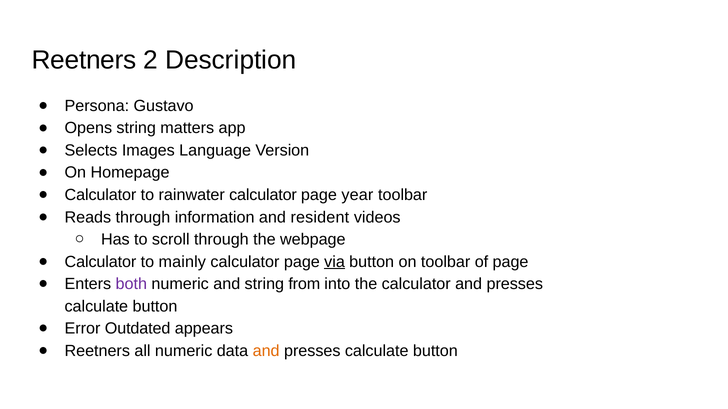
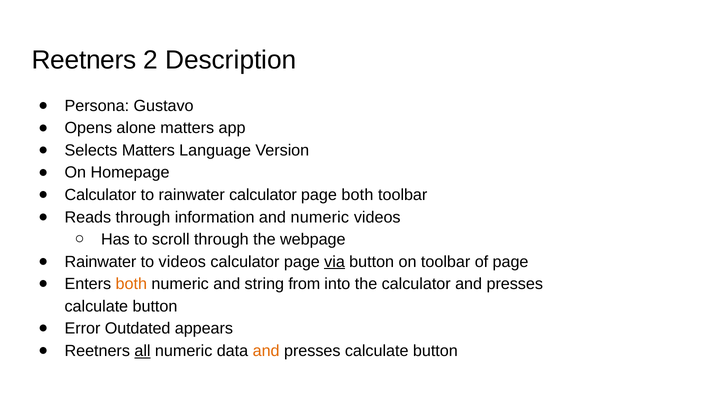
Opens string: string -> alone (136, 128)
Selects Images: Images -> Matters (148, 151)
page year: year -> both (357, 195)
and resident: resident -> numeric (320, 217)
Calculator: Calculator -> Rainwater (100, 262)
to mainly: mainly -> videos (182, 262)
both colour: purple -> orange (131, 284)
all underline: none -> present (142, 351)
